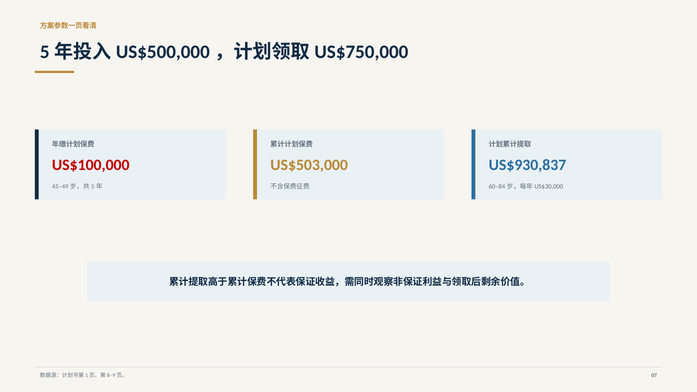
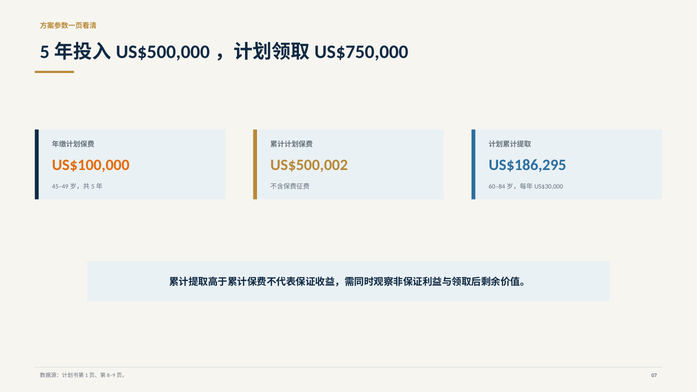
US$100,000 colour: red -> orange (91, 165)
US$503,000: US$503,000 -> US$500,002 (309, 165)
US$930,837: US$930,837 -> US$186,295 (527, 165)
